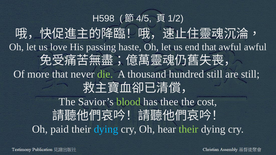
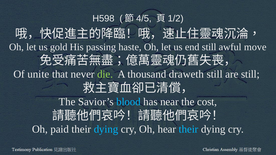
love: love -> gold (59, 47)
end that: that -> still (209, 47)
awful awful: awful -> move (255, 47)
more: more -> unite (38, 74)
hundred: hundred -> draweth (186, 74)
blood colour: light green -> light blue (128, 102)
thee: thee -> near (169, 102)
their colour: light green -> light blue (189, 129)
